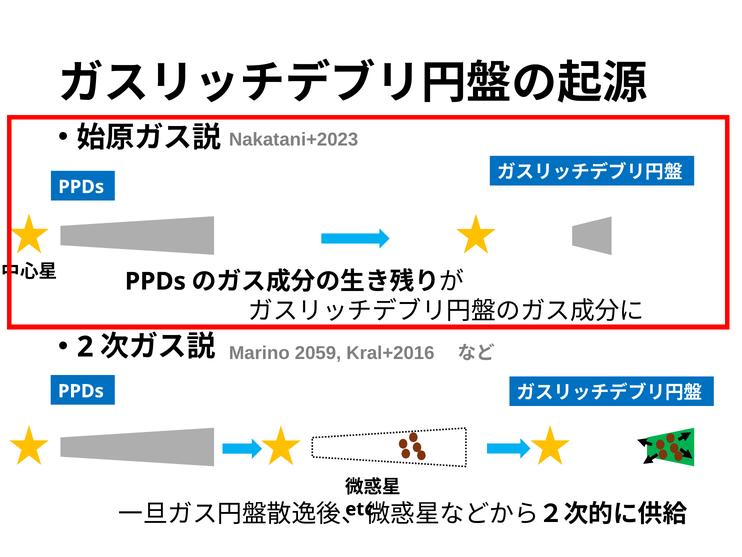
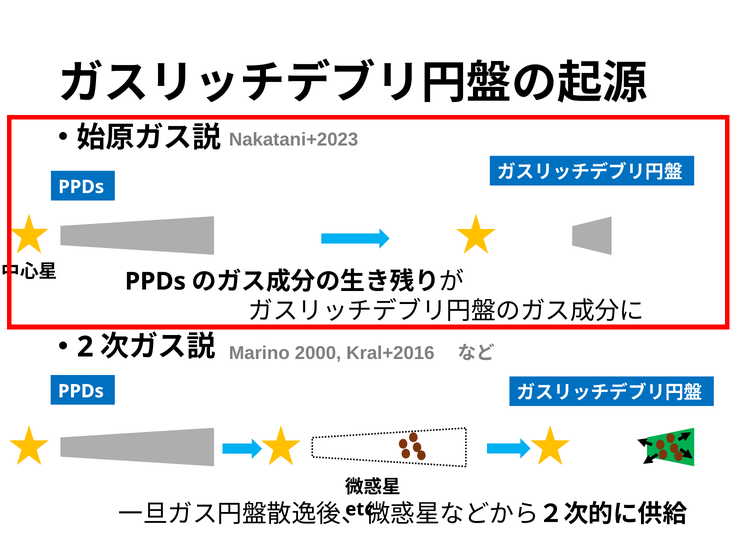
2059: 2059 -> 2000 (318, 353)
